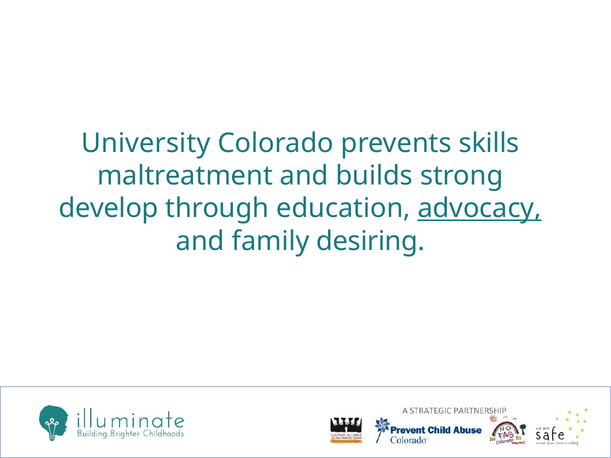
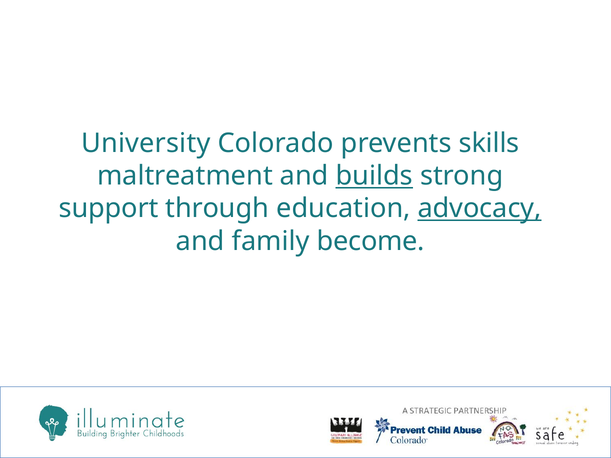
builds underline: none -> present (374, 176)
develop: develop -> support (109, 209)
desiring: desiring -> become (371, 241)
